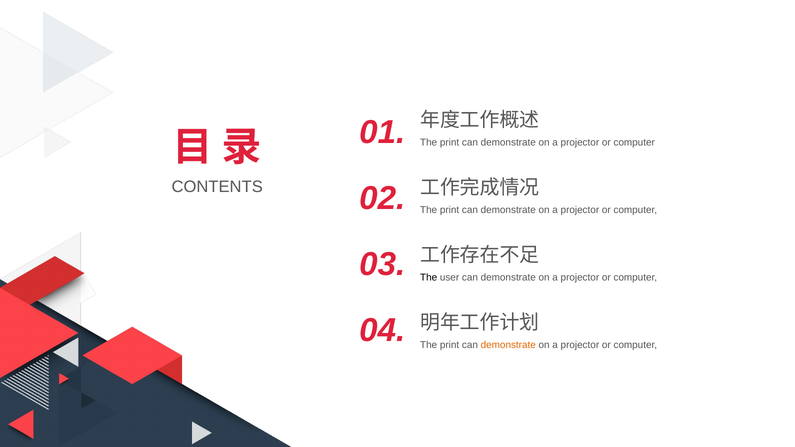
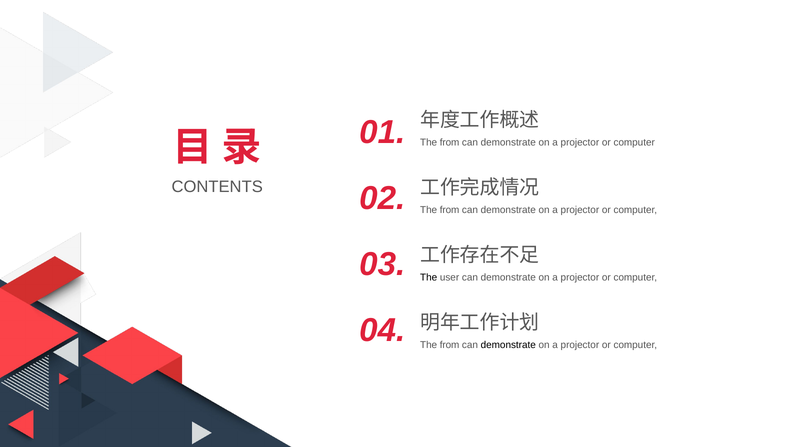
print: print -> from (450, 143)
print: print -> from (450, 210)
print: print -> from (450, 345)
demonstrate colour: orange -> black (508, 345)
